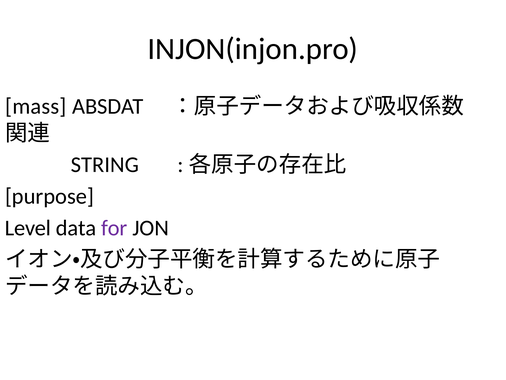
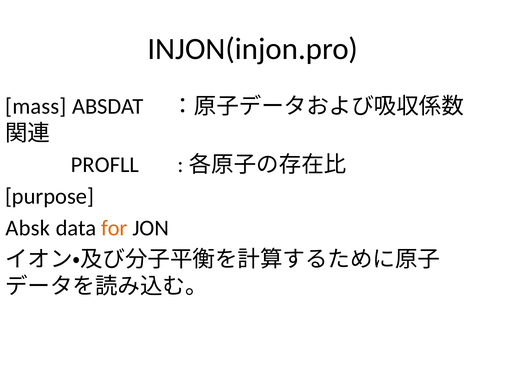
STRING: STRING -> PROFLL (105, 165)
Level: Level -> Absk (28, 228)
for colour: purple -> orange (114, 228)
